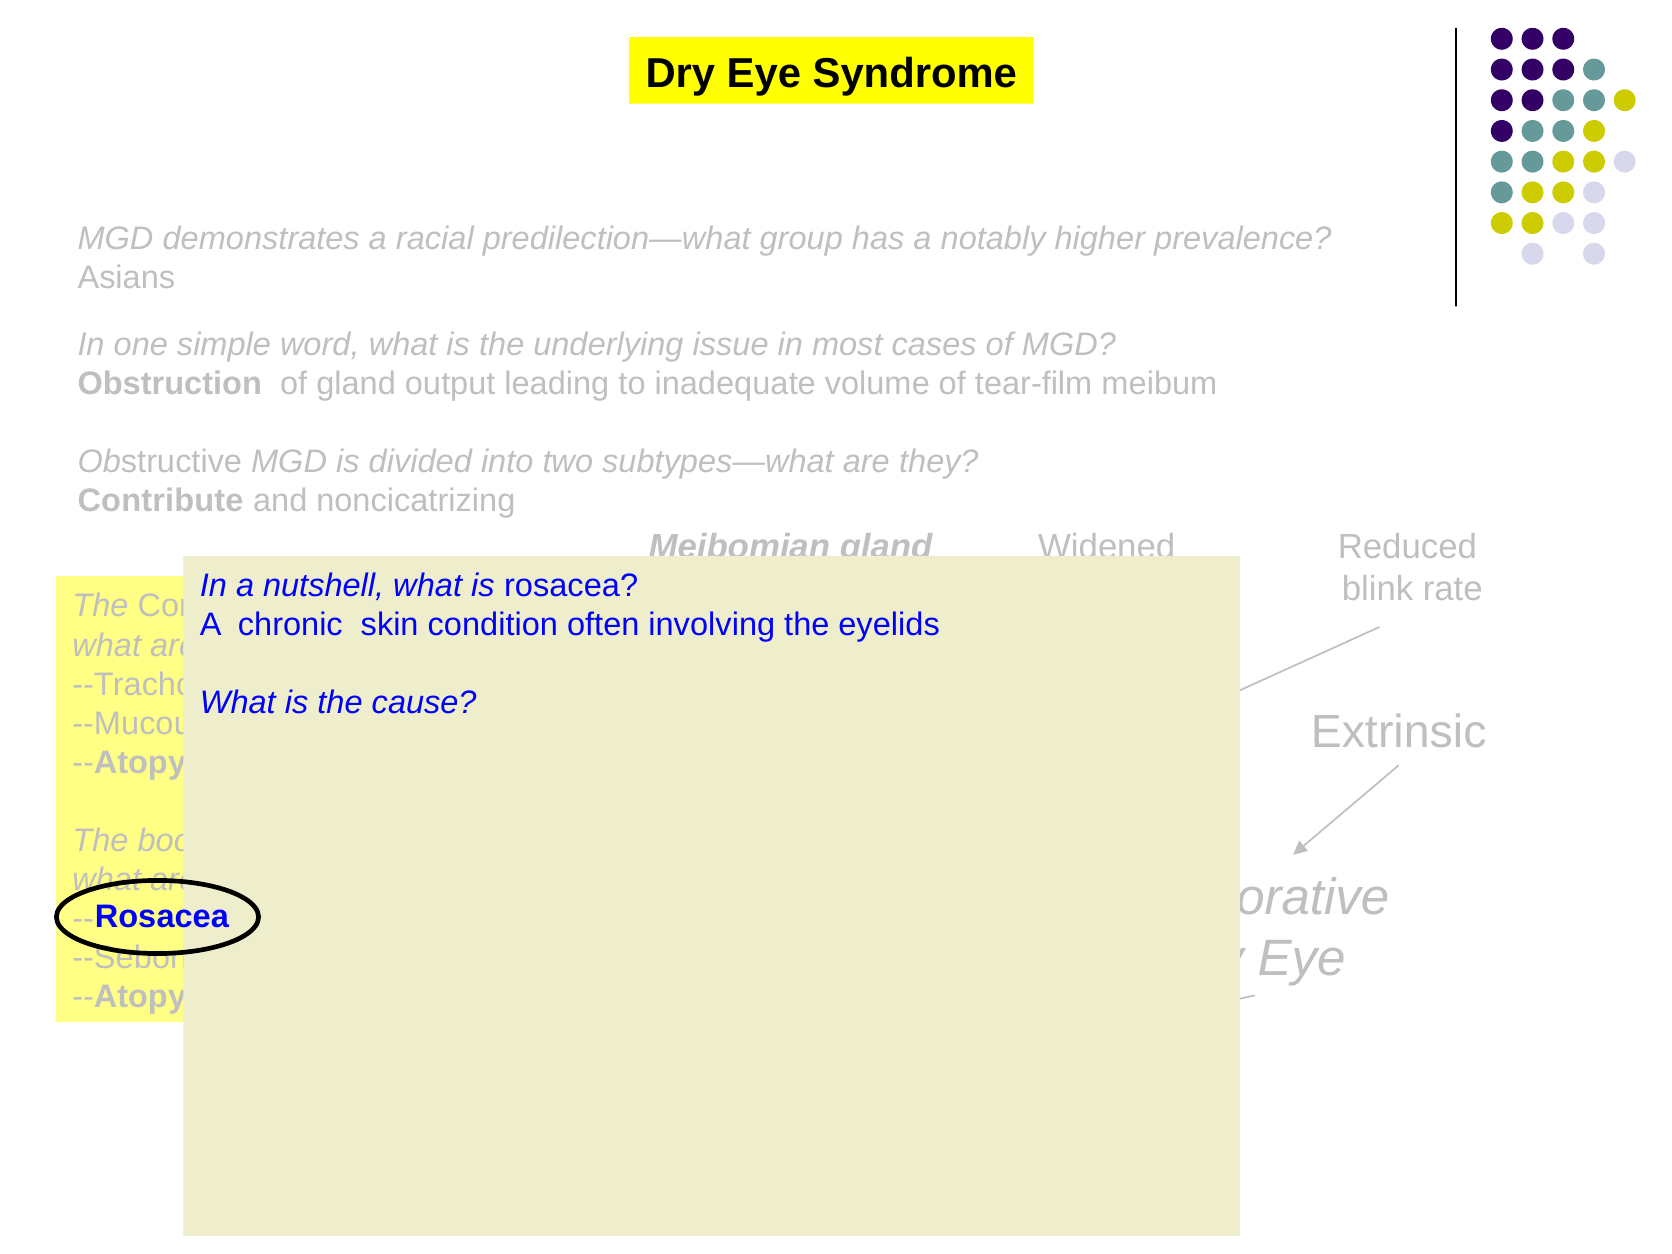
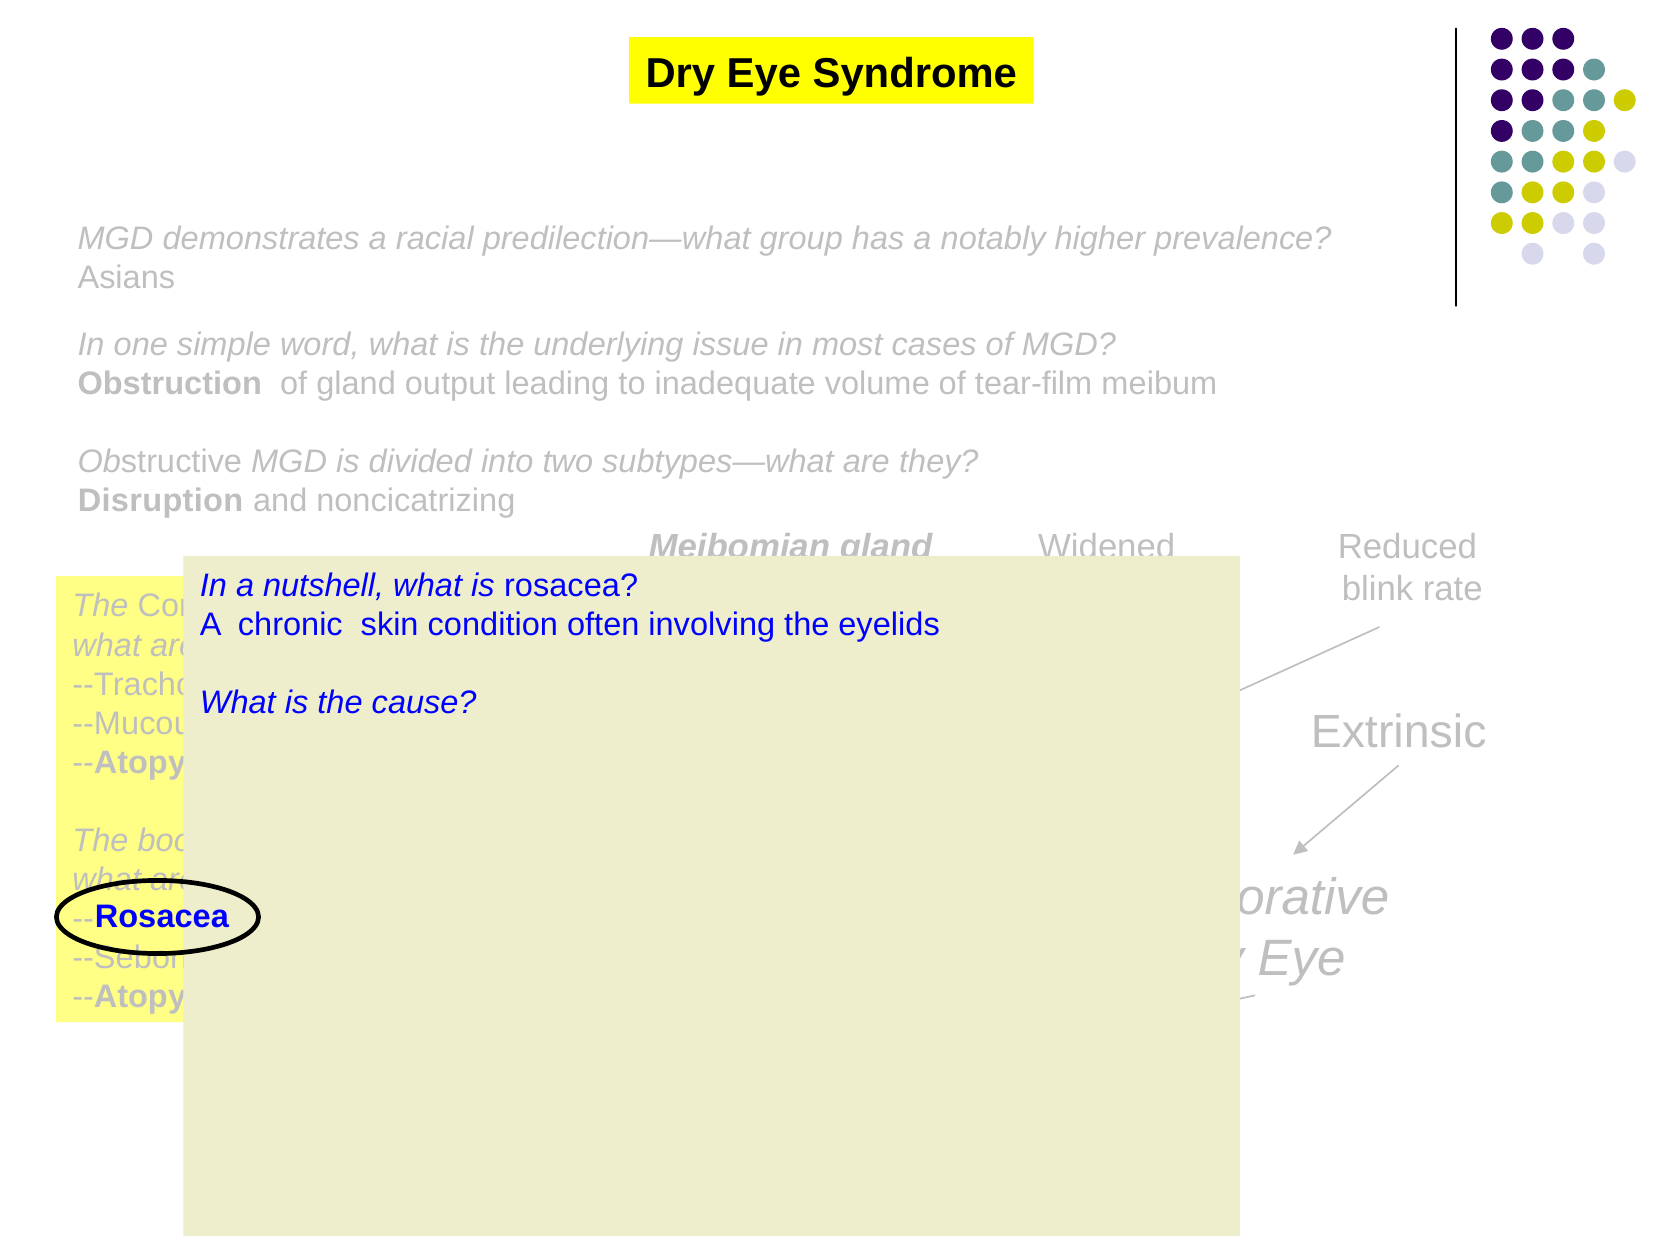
Contribute: Contribute -> Disruption (160, 500)
